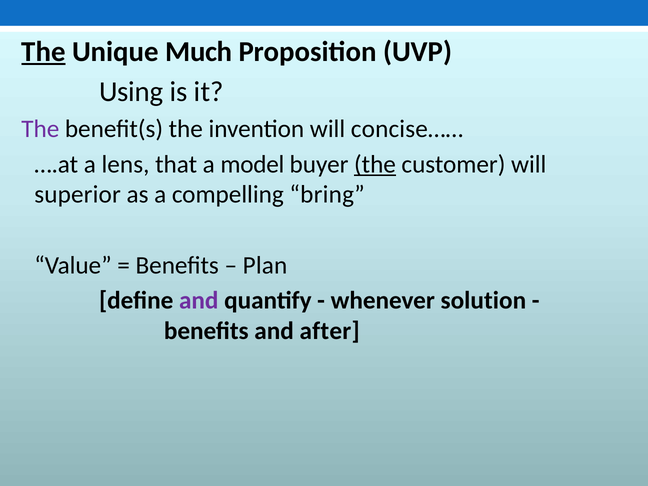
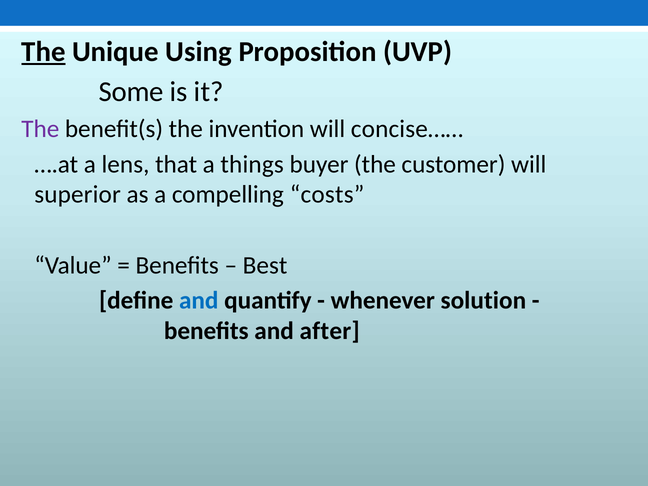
Much: Much -> Using (199, 52)
Using: Using -> Some (131, 92)
model: model -> things (252, 164)
the underline: present -> none (375, 164)
bring: bring -> costs (327, 195)
Plan: Plan -> Best (265, 265)
and colour: purple -> blue (199, 301)
